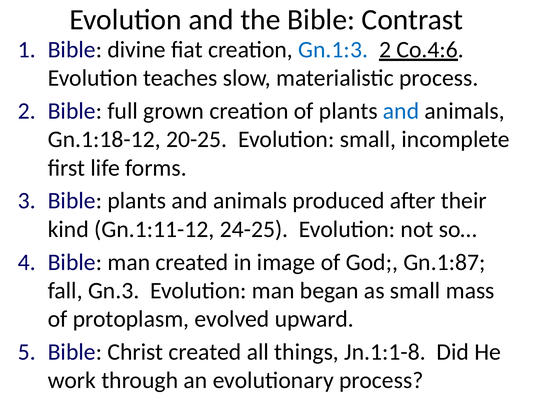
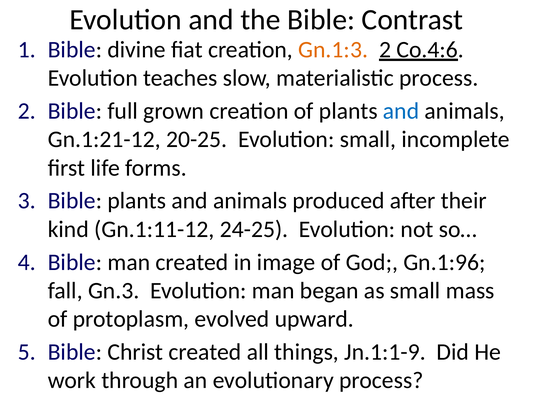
Gn.1:3 colour: blue -> orange (333, 50)
Gn.1:18-12: Gn.1:18-12 -> Gn.1:21-12 (104, 139)
Gn.1:87: Gn.1:87 -> Gn.1:96 (444, 262)
Jn.1:1-8: Jn.1:1-8 -> Jn.1:1-9 (385, 352)
